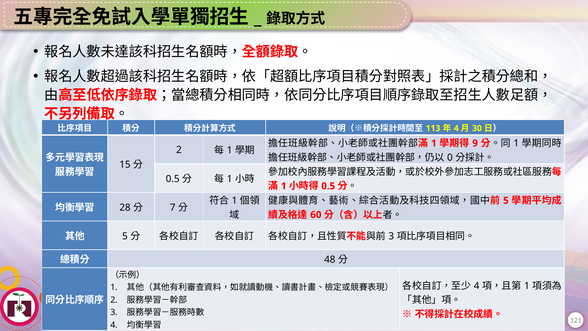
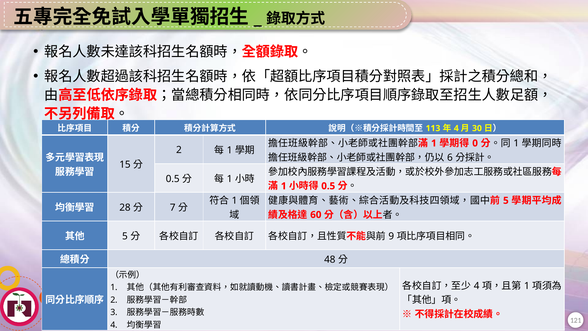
9: 9 -> 0 (475, 143)
0: 0 -> 6 (450, 157)
3: 3 -> 9 (391, 236)
